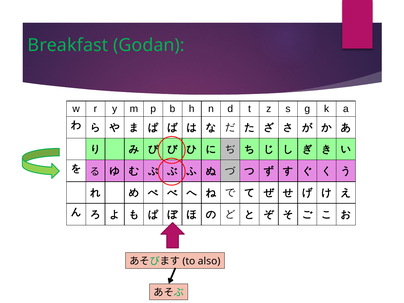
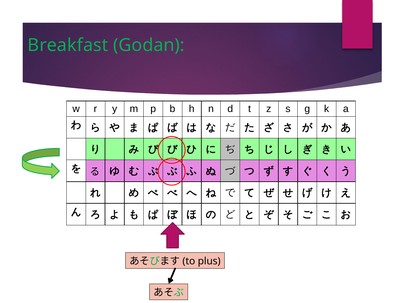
also: also -> plus (209, 261)
